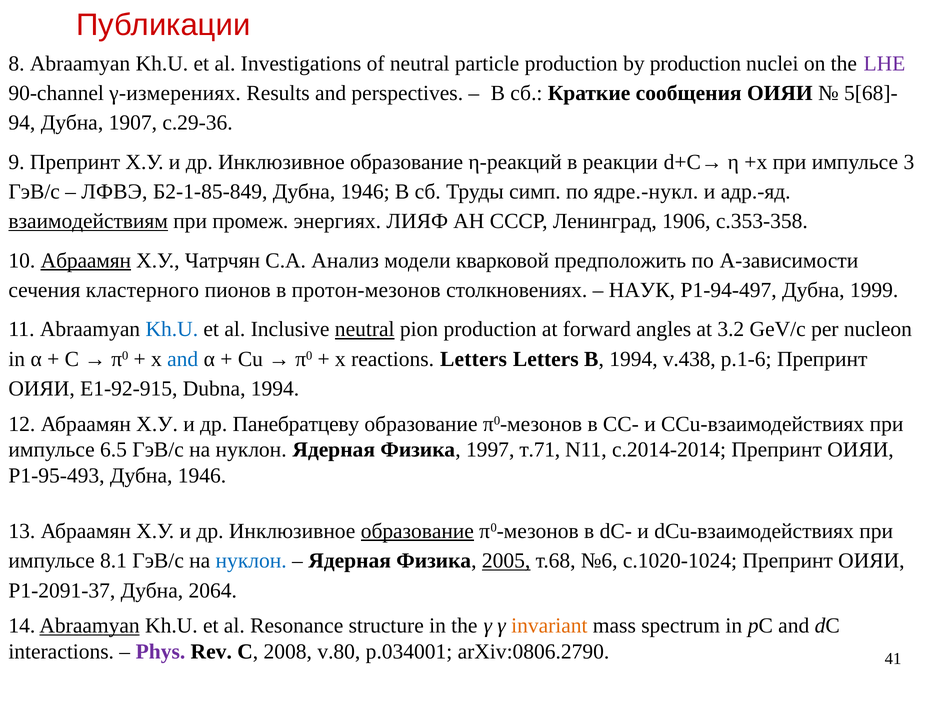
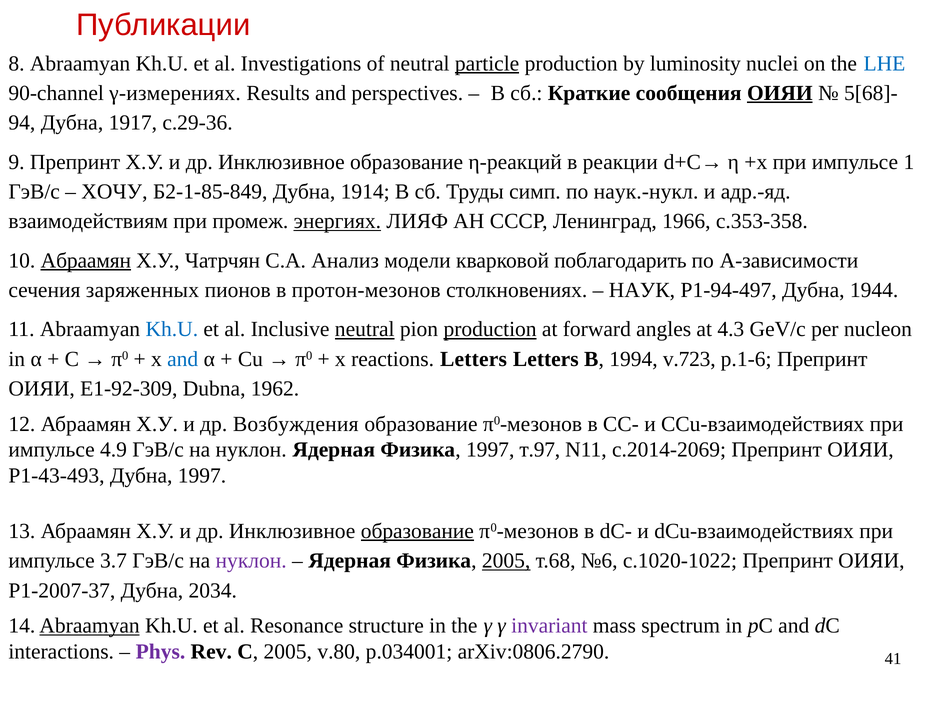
particle underline: none -> present (487, 63)
by production: production -> luminosity (695, 63)
LHE colour: purple -> blue (884, 63)
ОИЯИ underline: none -> present (780, 93)
1907: 1907 -> 1917 (133, 123)
3: 3 -> 1 (909, 162)
ЛФВЭ: ЛФВЭ -> ХОЧУ (114, 192)
Б2-1-85-849 Дубна 1946: 1946 -> 1914 (365, 192)
ядре.-нукл: ядре.-нукл -> наук.-нукл (646, 192)
взаимодействиям underline: present -> none (88, 221)
энергиях underline: none -> present (337, 221)
1906: 1906 -> 1966 (686, 221)
предположить: предположить -> поблагодарить (620, 261)
кластерного: кластерного -> заряженных (142, 290)
1999: 1999 -> 1944 (874, 290)
production underline: none -> present (490, 330)
3.2: 3.2 -> 4.3 (731, 330)
v.438: v.438 -> v.723 (689, 359)
E1-92-915: E1-92-915 -> E1-92-309 (129, 389)
Dubna 1994: 1994 -> 1962 (275, 389)
Панебратцеву: Панебратцеву -> Возбуждения (296, 424)
6.5: 6.5 -> 4.9 (114, 450)
т.71: т.71 -> т.97 (540, 450)
с.2014-2014: с.2014-2014 -> с.2014-2069 (669, 450)
Р1-95-493: Р1-95-493 -> Р1-43-493 (57, 476)
1946: 1946 -> 1997 (202, 476)
8.1: 8.1 -> 3.7 (114, 561)
нуклон colour: blue -> purple (251, 561)
с.1020-1024: с.1020-1024 -> с.1020-1022 (680, 561)
Р1-2091-37: Р1-2091-37 -> Р1-2007-37 (62, 591)
2064: 2064 -> 2034 (213, 591)
invariant colour: orange -> purple (549, 626)
C 2008: 2008 -> 2005 (288, 652)
